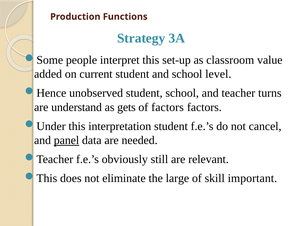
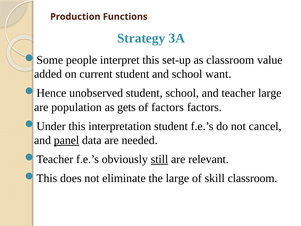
level: level -> want (218, 74)
teacher turns: turns -> large (270, 93)
understand: understand -> population (77, 107)
still underline: none -> present (159, 159)
skill important: important -> classroom (253, 178)
